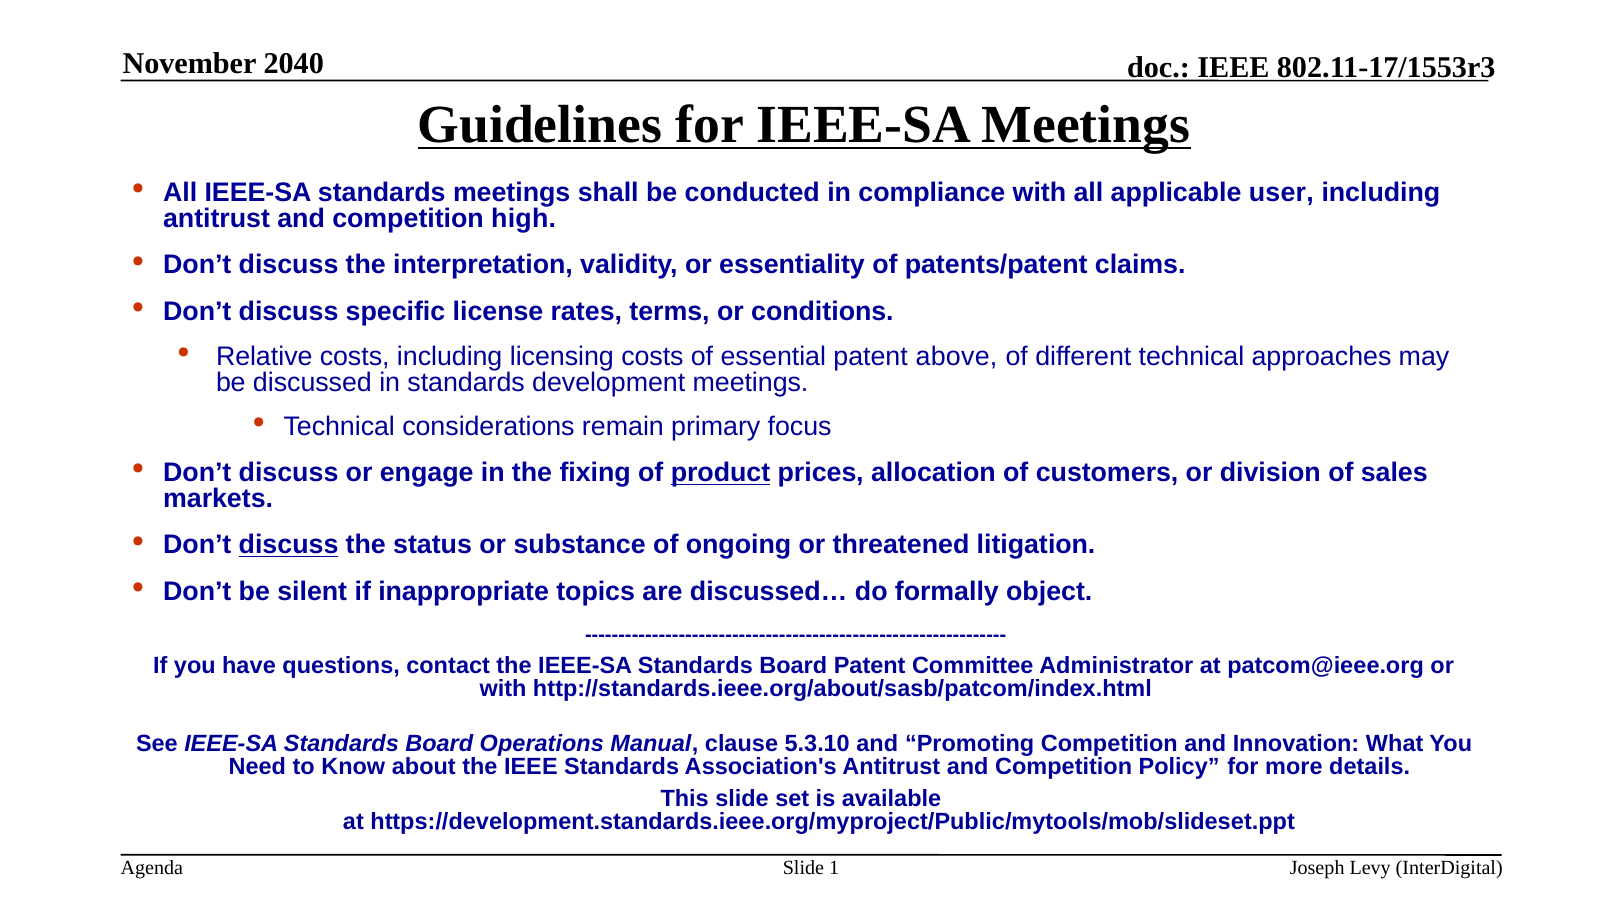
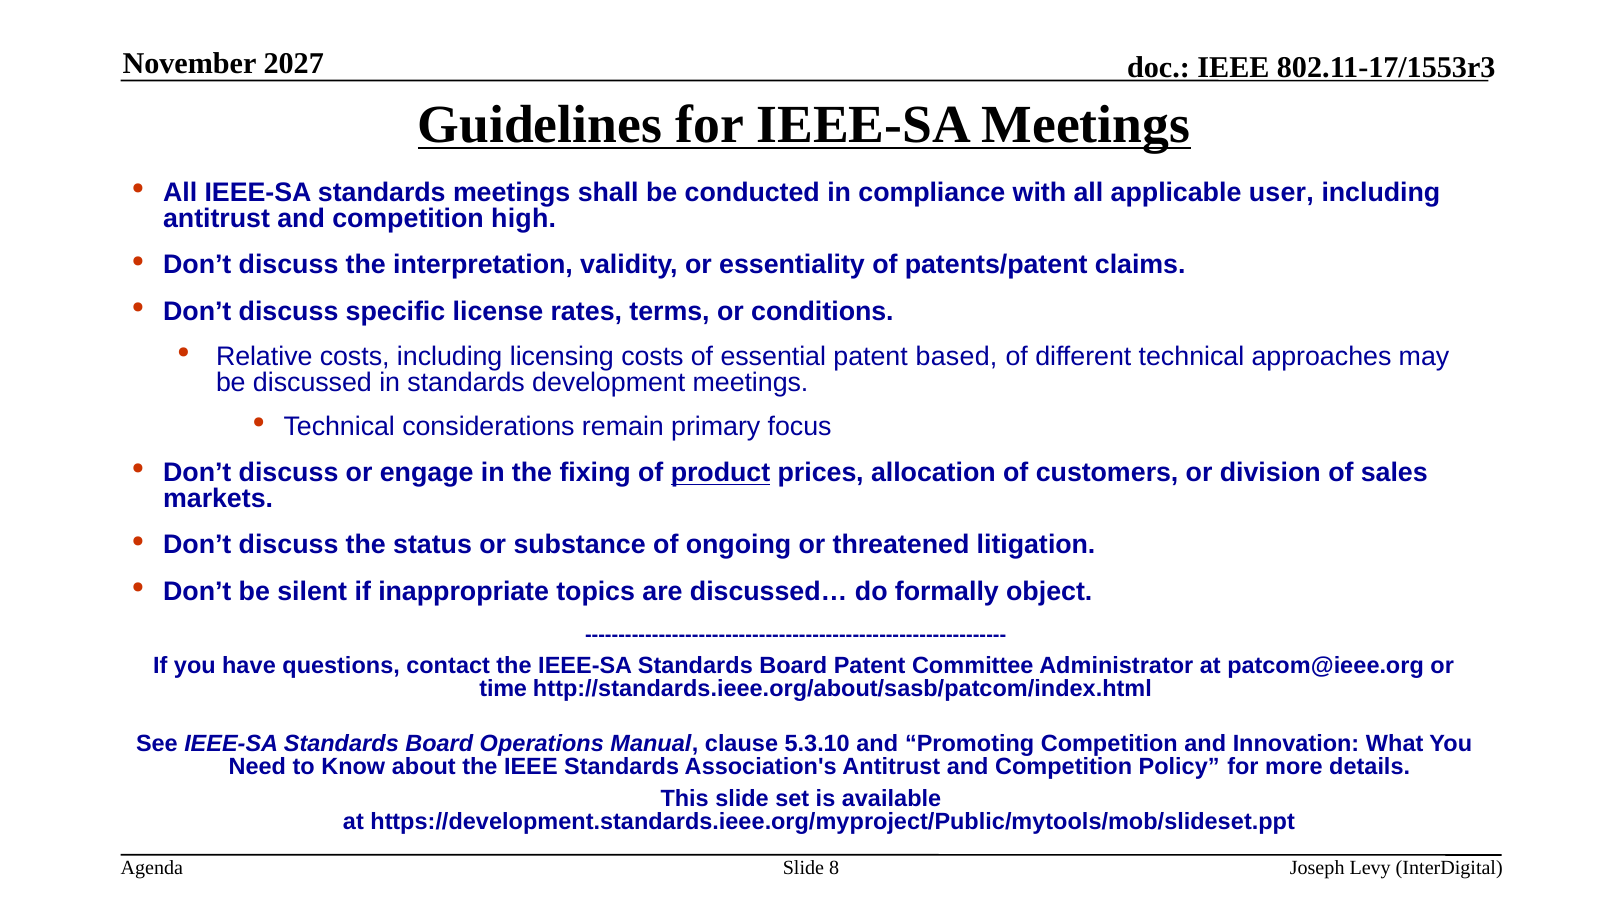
2040: 2040 -> 2027 (294, 64)
above: above -> based (957, 357)
discuss underline: present -> none (289, 545)
with: with -> time (503, 689)
1: 1 -> 8 (834, 868)
